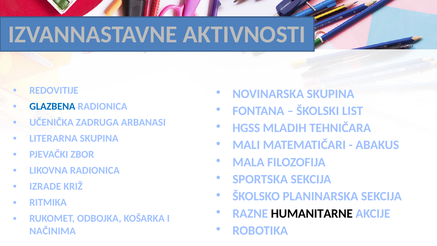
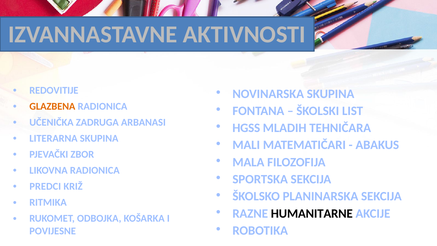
GLAZBENA colour: blue -> orange (52, 106)
IZRADE: IZRADE -> PREDCI (45, 186)
NAČINIMA: NAČINIMA -> POVIJESNE (53, 231)
